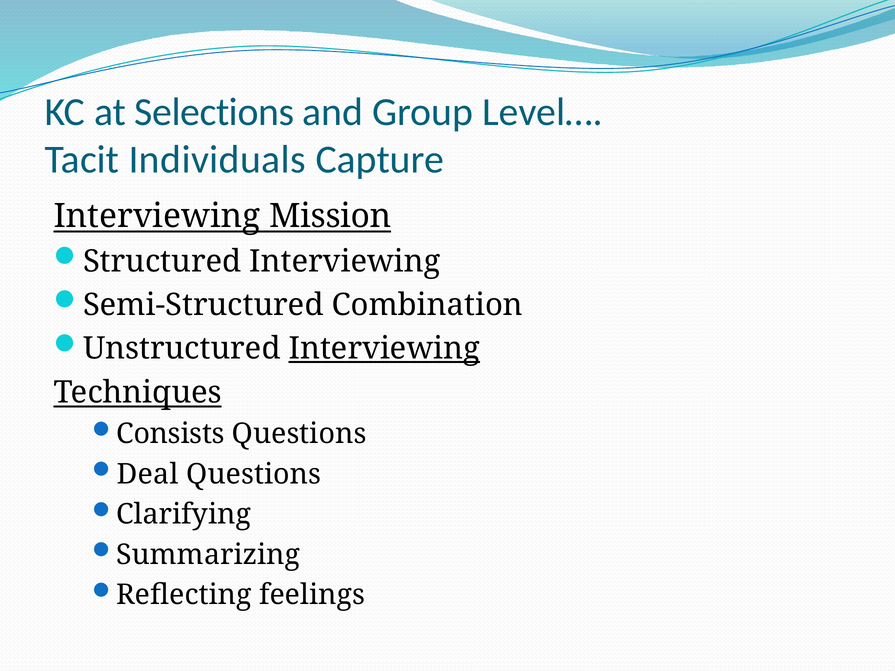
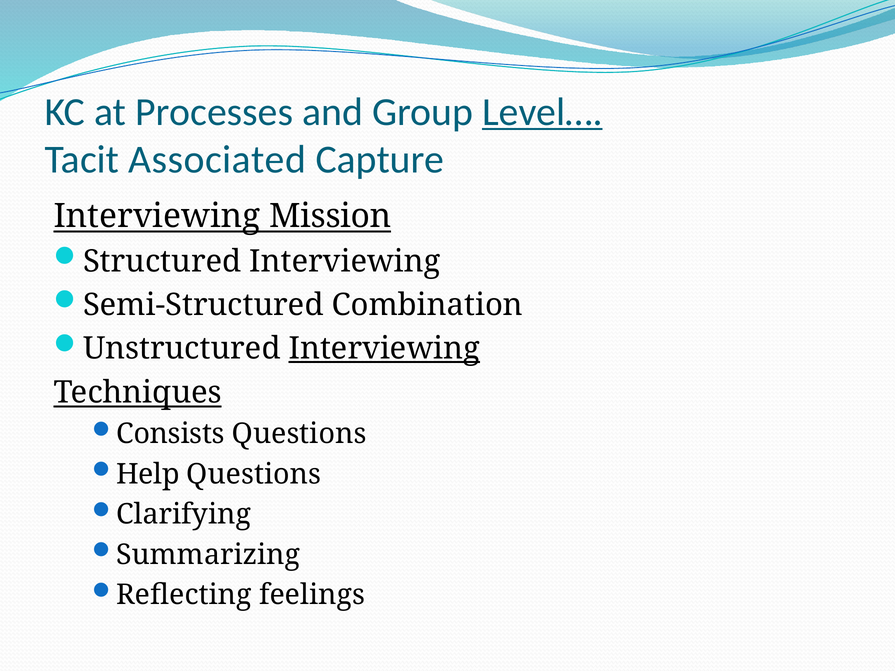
Selections: Selections -> Processes (214, 112)
Level… underline: none -> present (542, 112)
Individuals: Individuals -> Associated (217, 160)
Deal: Deal -> Help (148, 474)
